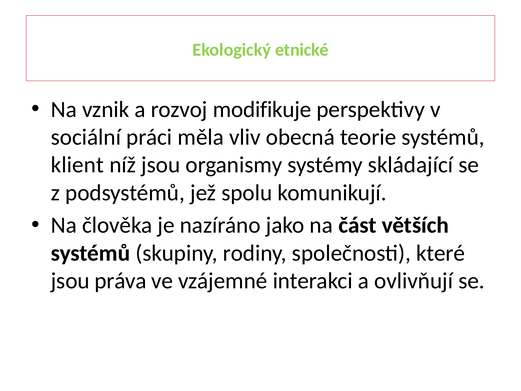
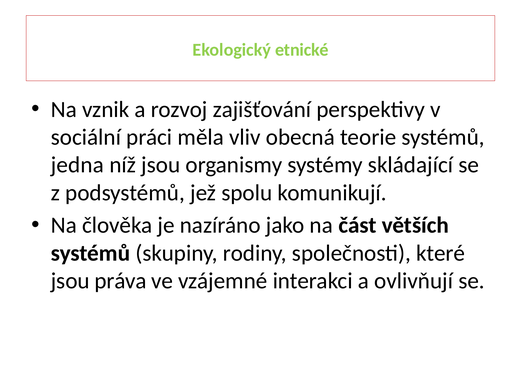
modifikuje: modifikuje -> zajišťování (262, 109)
klient: klient -> jedna (77, 165)
